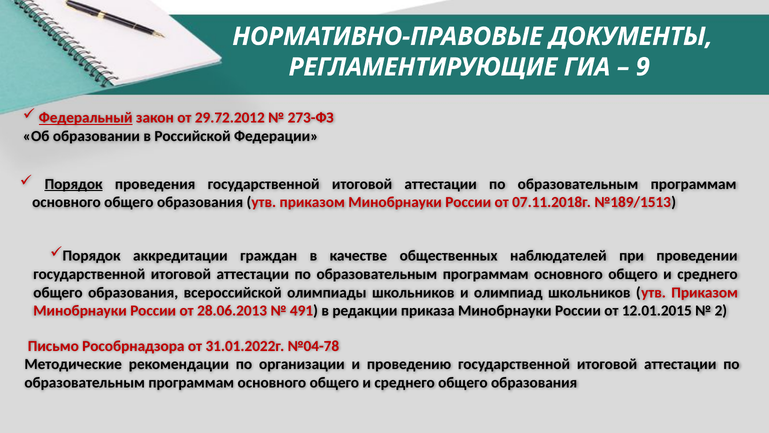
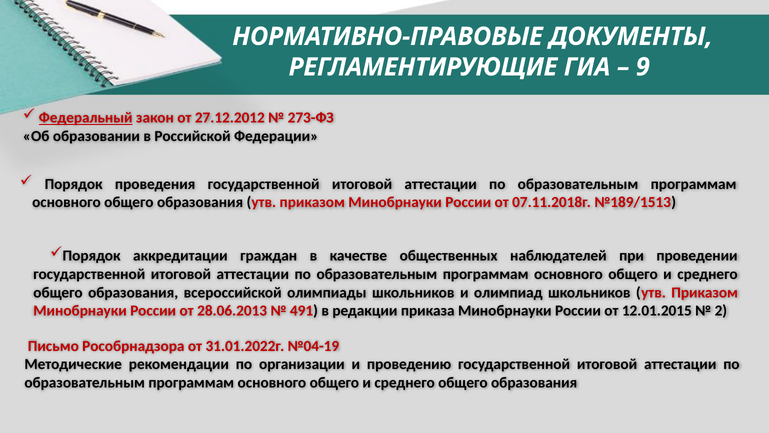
29.72.2012: 29.72.2012 -> 27.12.2012 (230, 118)
Порядок underline: present -> none (74, 184)
№04-78: №04-78 -> №04-19 (313, 346)
